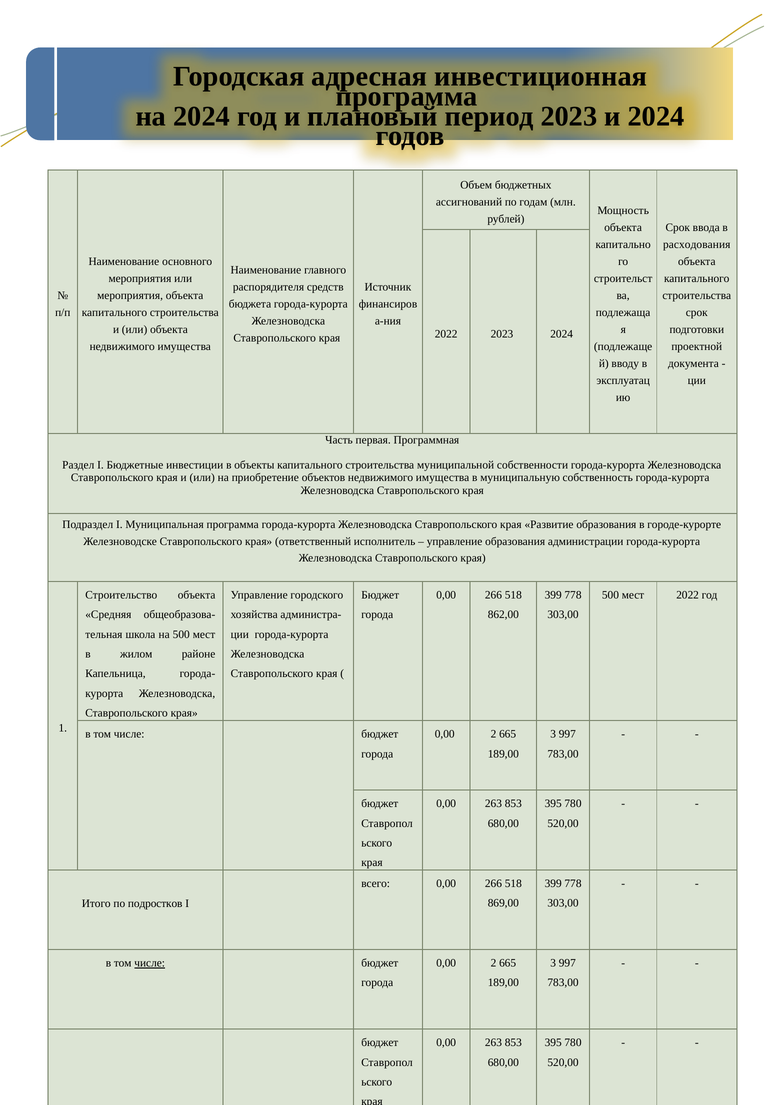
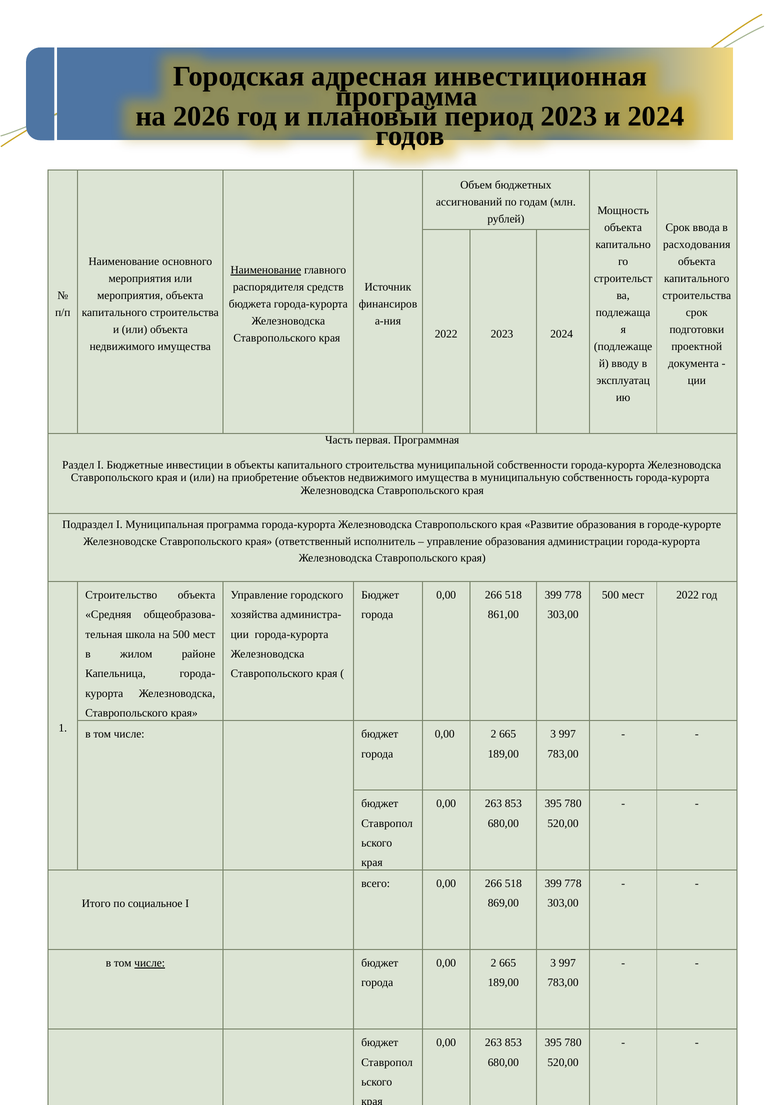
на 2024: 2024 -> 2026 (202, 116)
Наименование underline: none -> present (266, 270)
862,00: 862,00 -> 861,00 (503, 615)
подростков: подростков -> социальное (155, 904)
